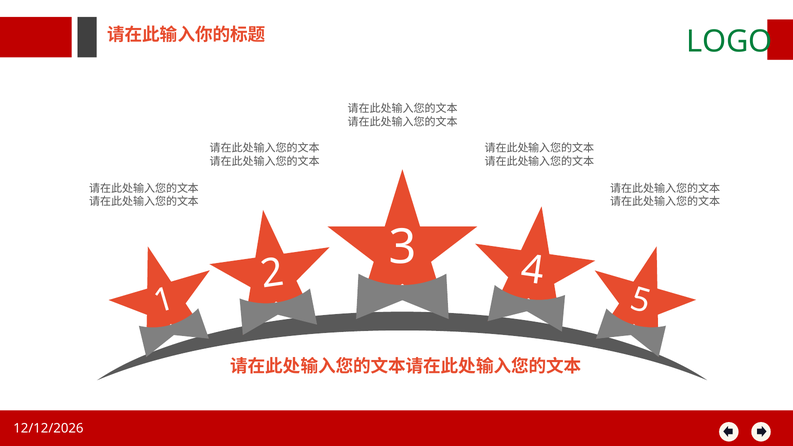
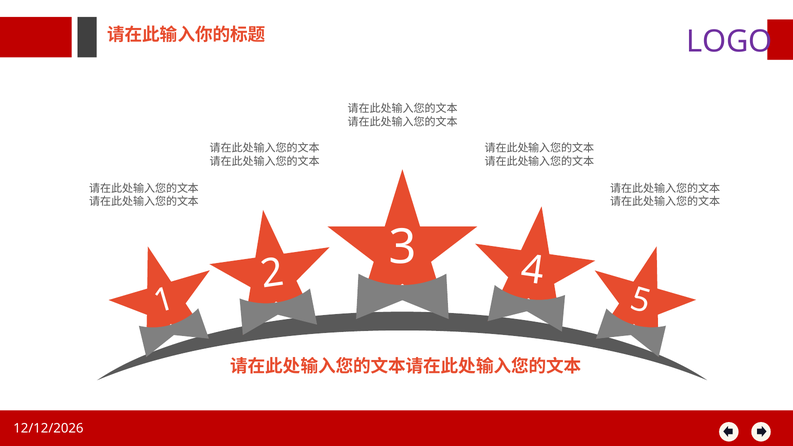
LOGO colour: green -> purple (729, 41)
